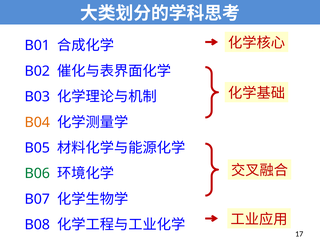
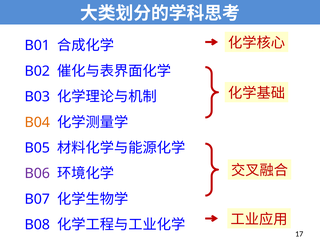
B06 colour: green -> purple (37, 174)
